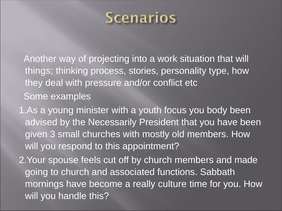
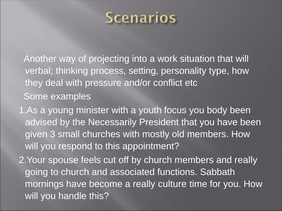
things: things -> verbal (39, 71)
stories: stories -> setting (144, 71)
and made: made -> really (246, 160)
